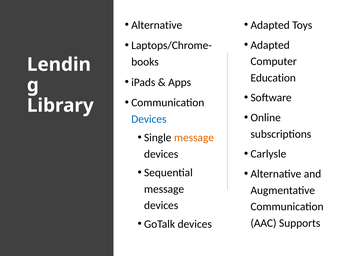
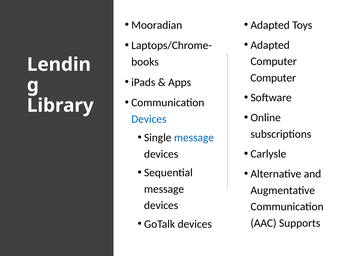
Alternative: Alternative -> Mooradian (157, 25)
Education: Education -> Computer (273, 78)
message colour: orange -> blue (194, 138)
